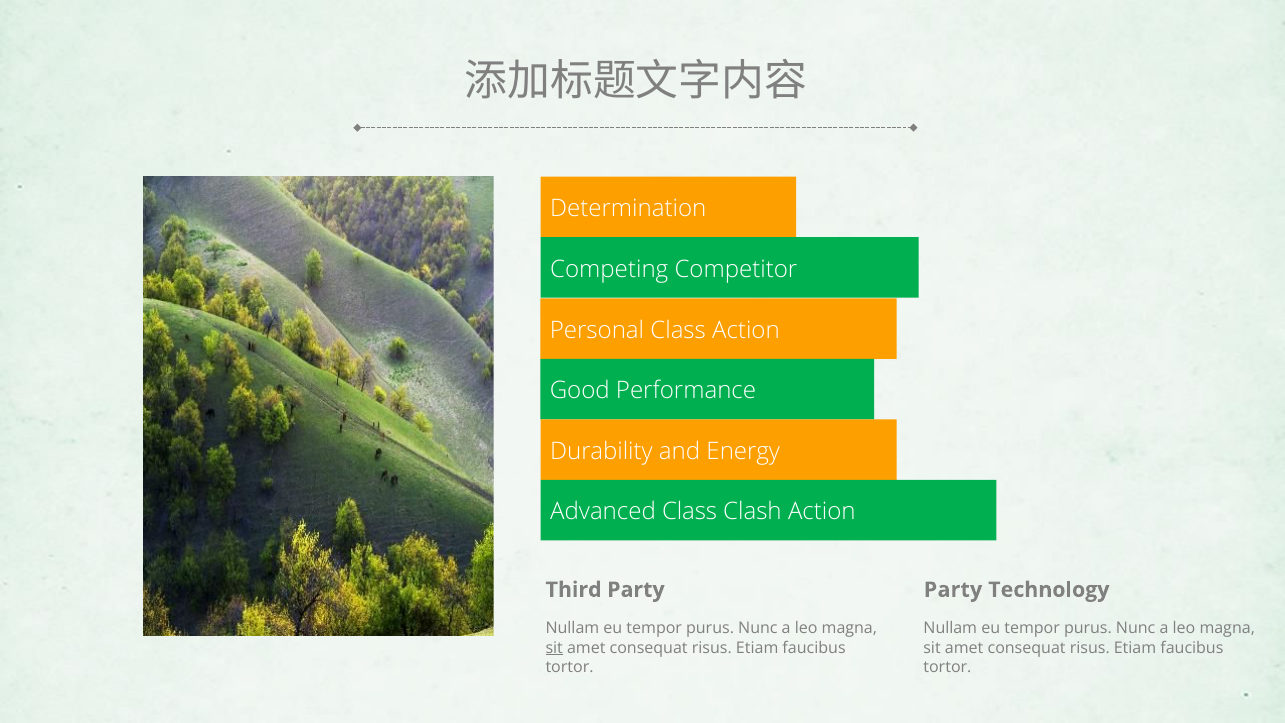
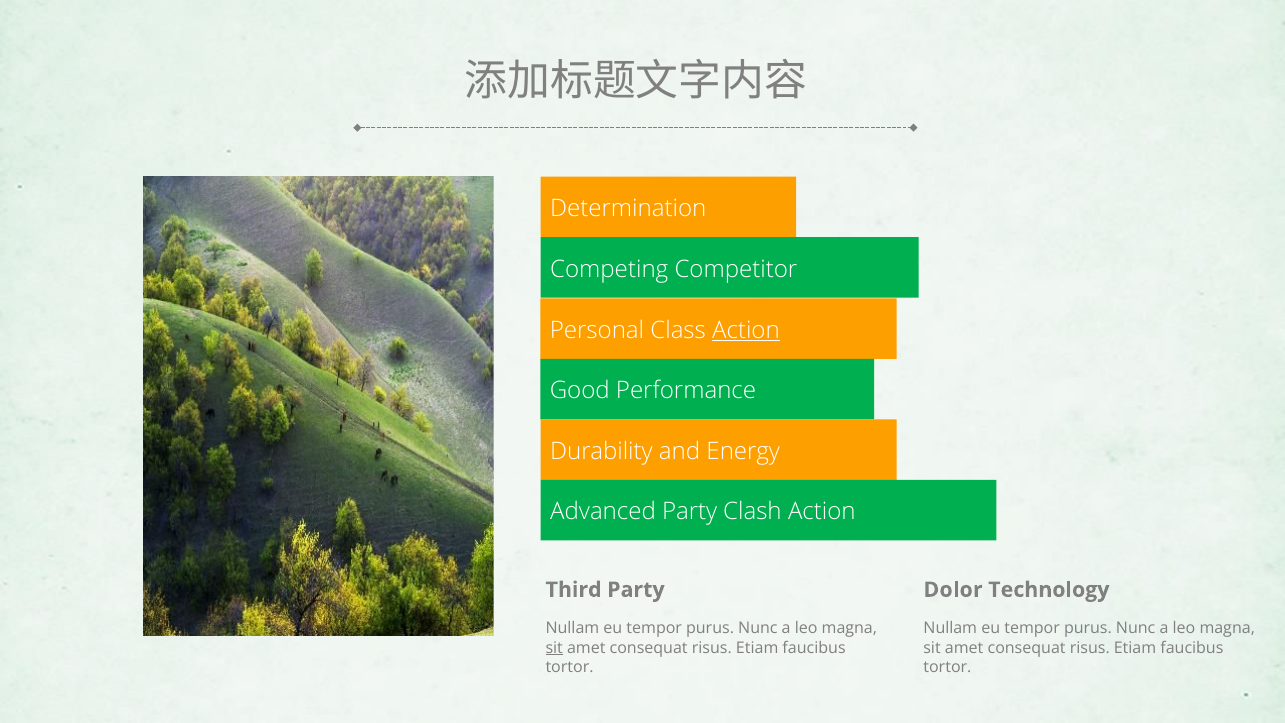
Action underline: none -> present (746, 330)
Advanced Class: Class -> Party (690, 512)
Party: Party -> Dolor (953, 590)
